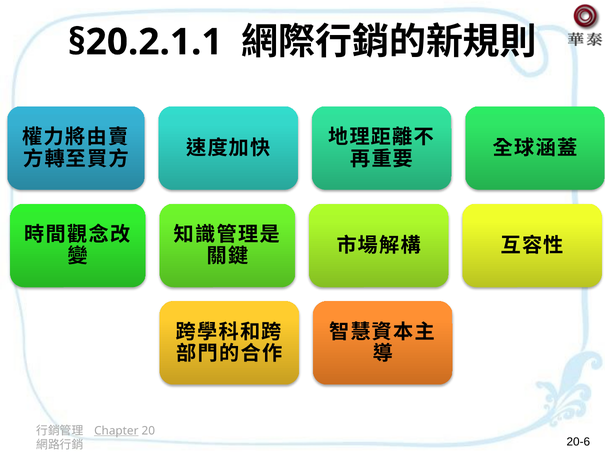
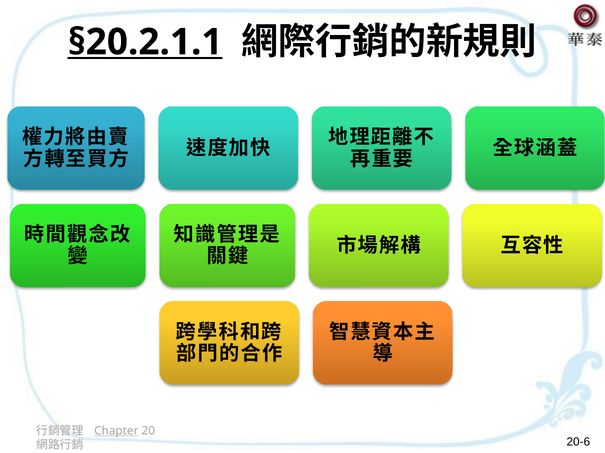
§20.2.1.1 underline: none -> present (145, 42)
